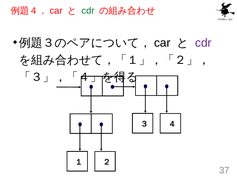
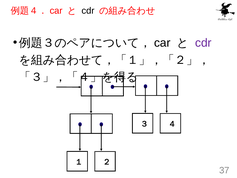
cdr colour: green -> black (88, 11)
